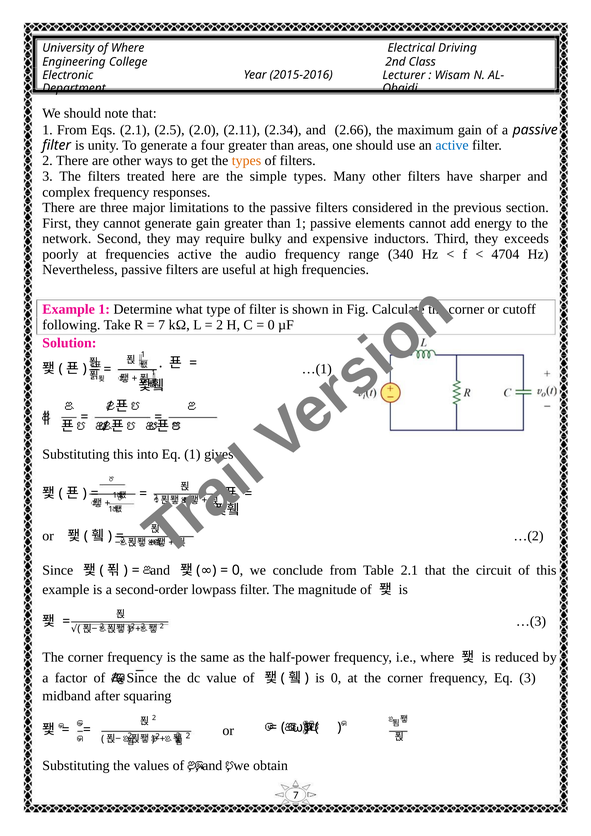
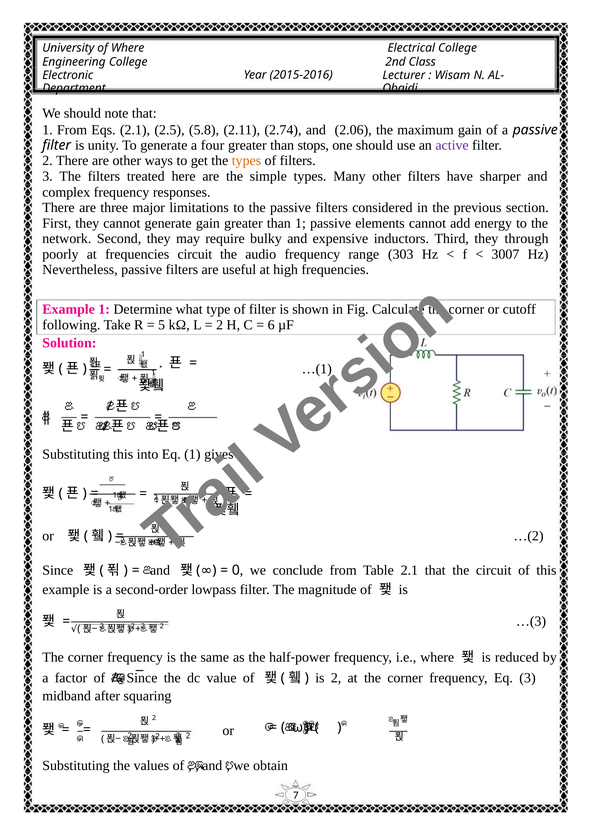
Electrical Driving: Driving -> College (458, 48)
2.0: 2.0 -> 5.8 (204, 130)
2.34: 2.34 -> 2.74 (283, 130)
2.66: 2.66 -> 2.06 (353, 130)
areas: areas -> stops (313, 145)
active colour: blue -> purple (452, 145)
exceeds: exceeds -> through (527, 238)
frequencies active: active -> circuit (195, 254)
340: 340 -> 303 (401, 254)
4704: 4704 -> 3007 (505, 254)
7: 7 -> 5 (162, 325)
0: 0 -> 6 (271, 325)
is 0: 0 -> 2 (336, 677)
